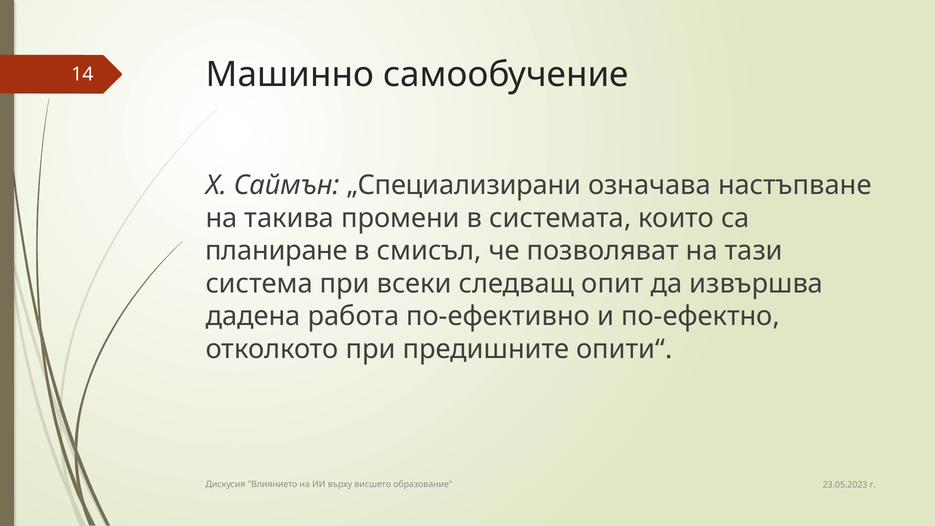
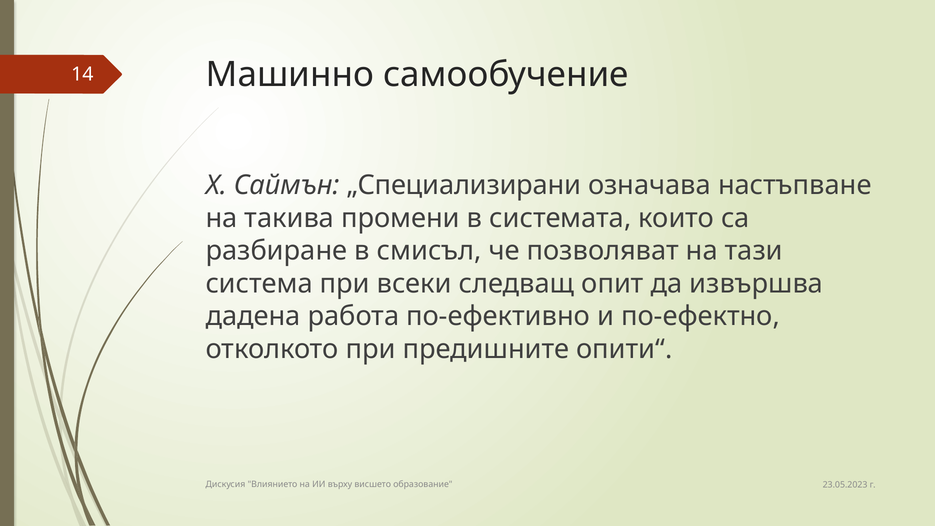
планиране: планиране -> разбиране (276, 251)
